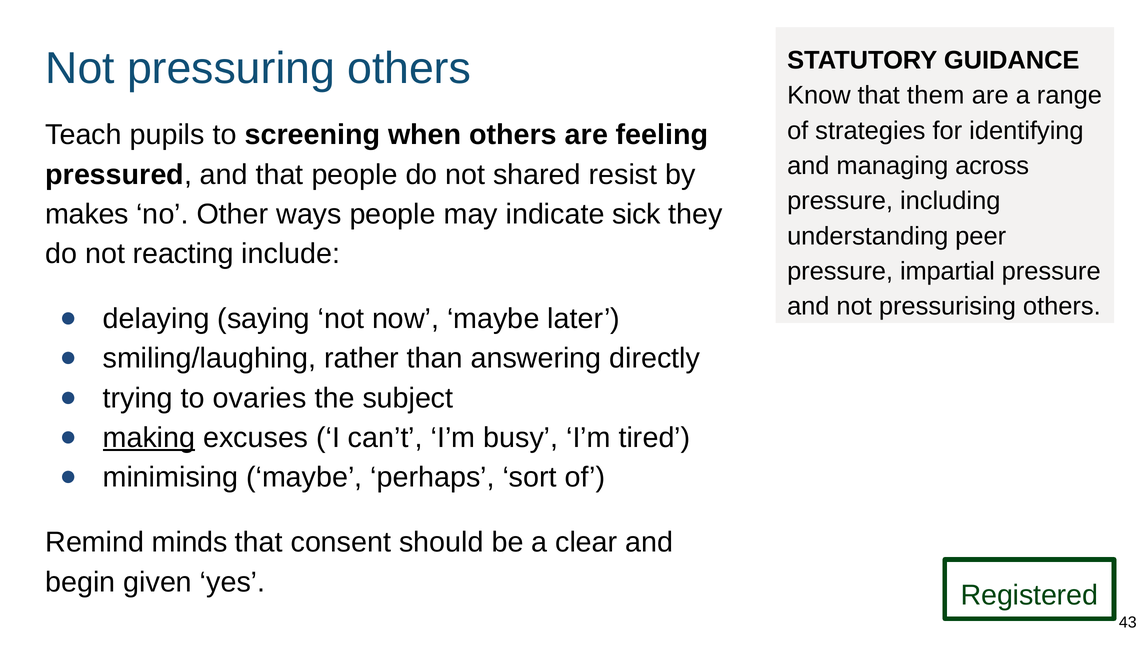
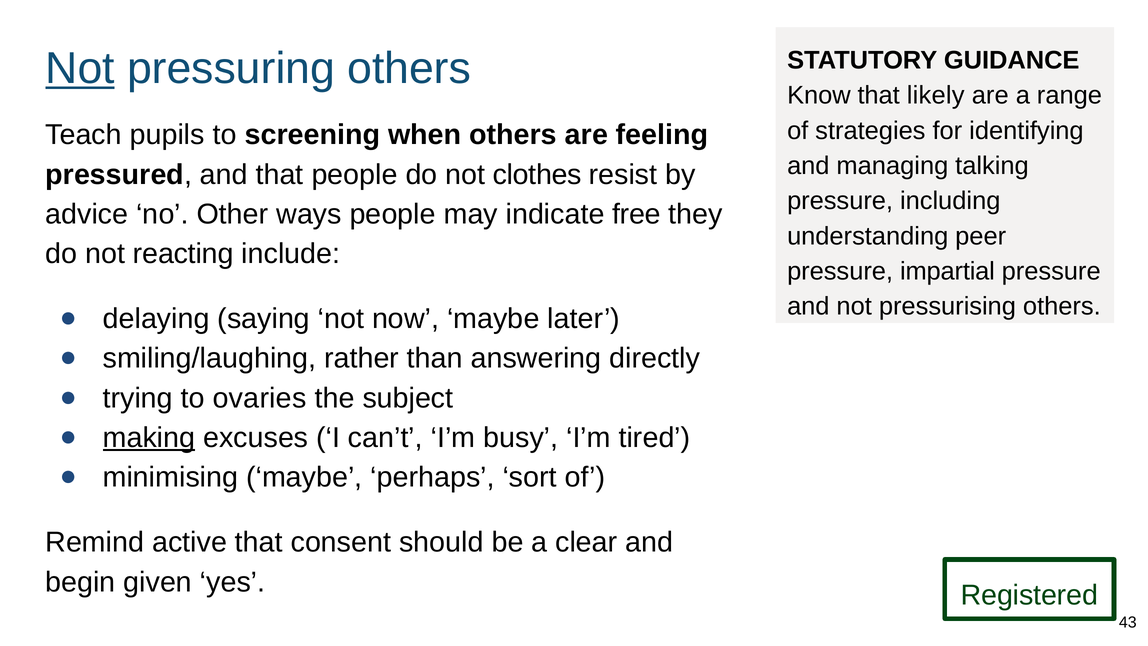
Not underline: none -> present (80, 69)
them: them -> likely (936, 95)
across: across -> talking (992, 166)
shared: shared -> clothes (537, 175)
makes: makes -> advice (87, 214)
sick: sick -> free (637, 214)
minds: minds -> active (190, 542)
